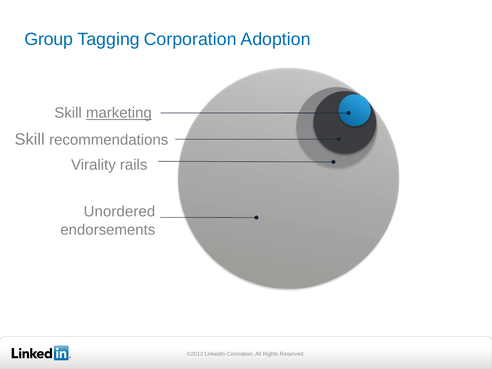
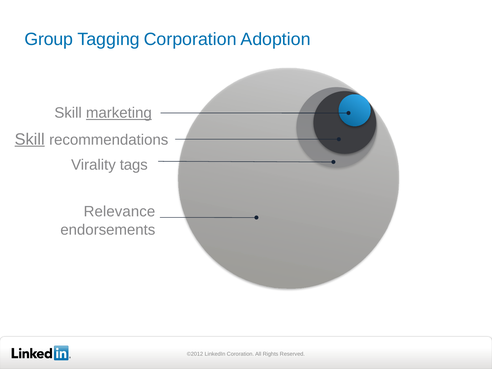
Skill underline: none -> present (30, 139)
rails: rails -> tags (134, 165)
Unordered: Unordered -> Relevance (119, 212)
